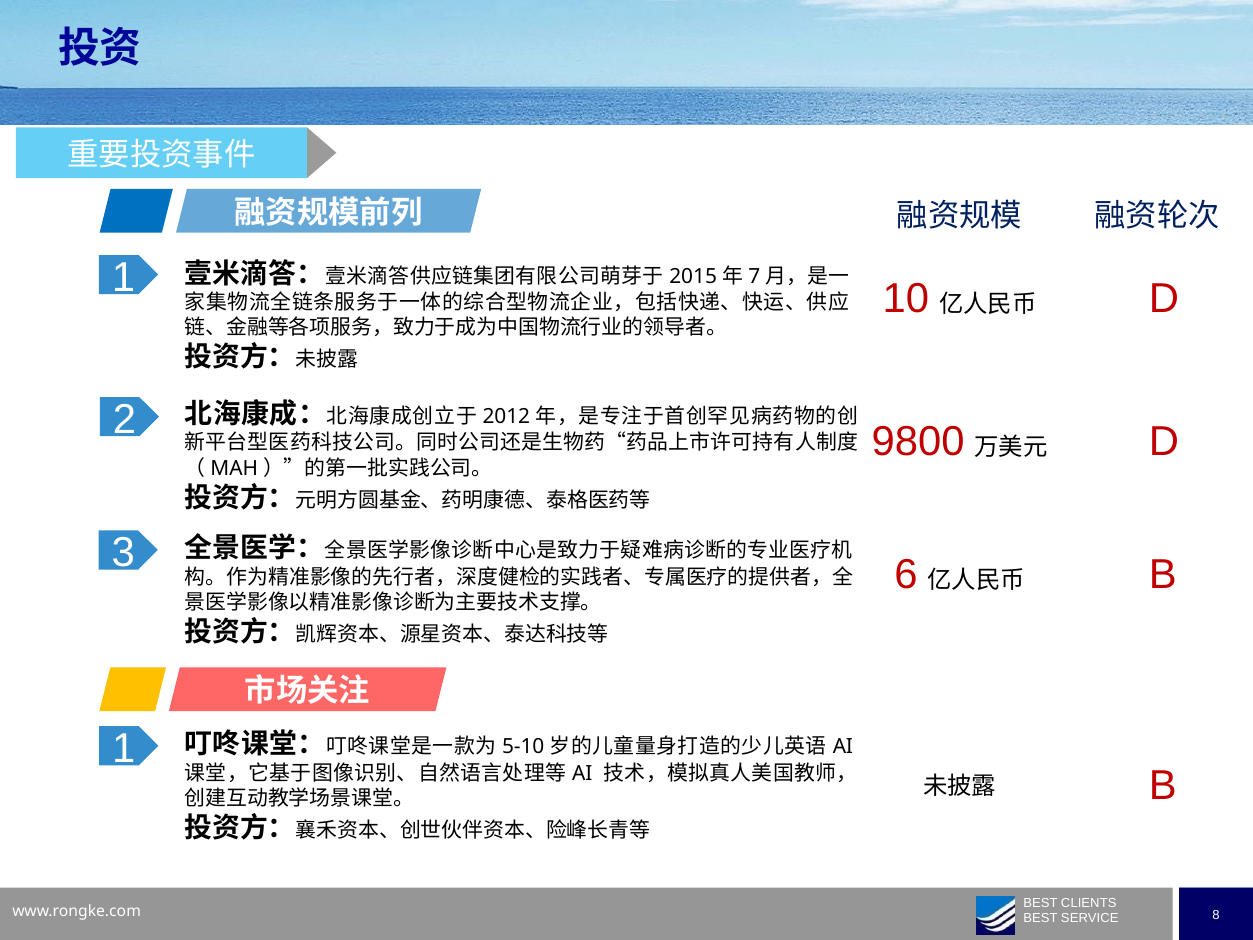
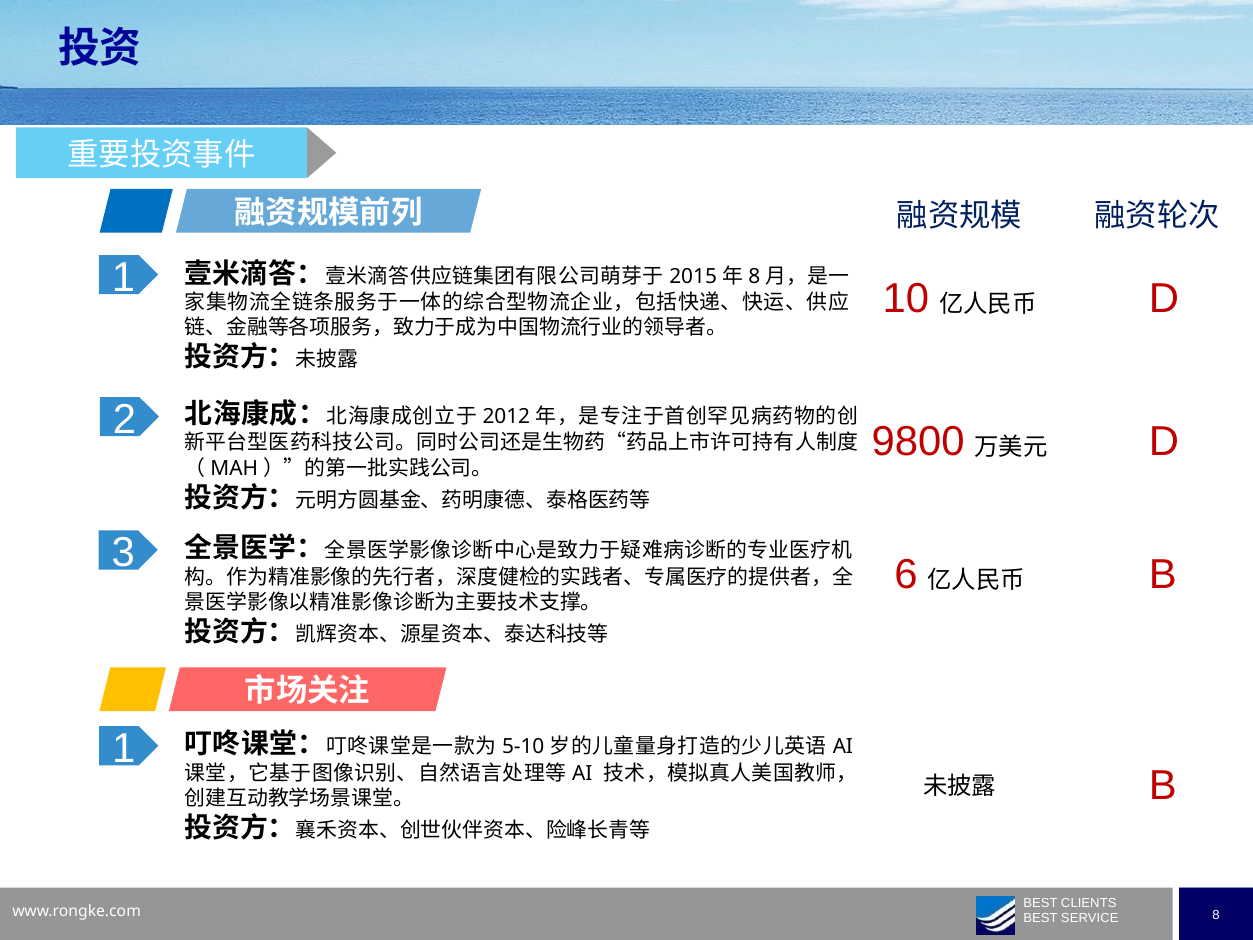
7: 7 -> 8 (754, 276)
